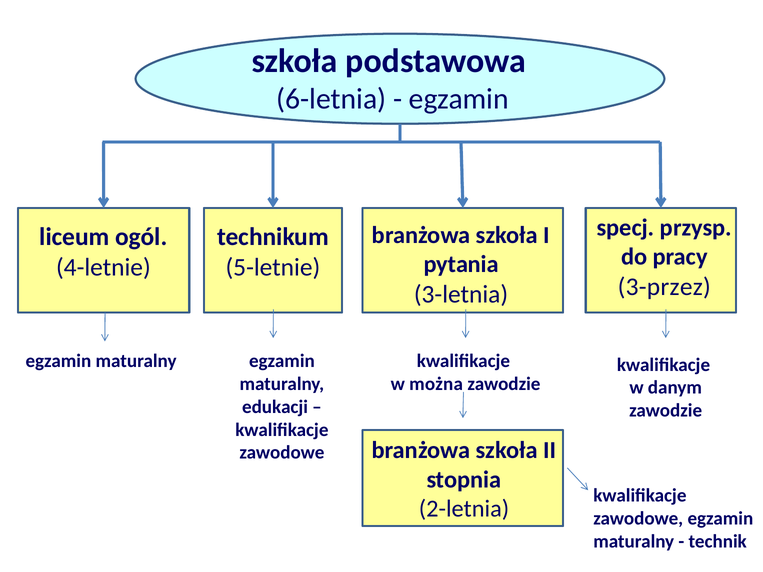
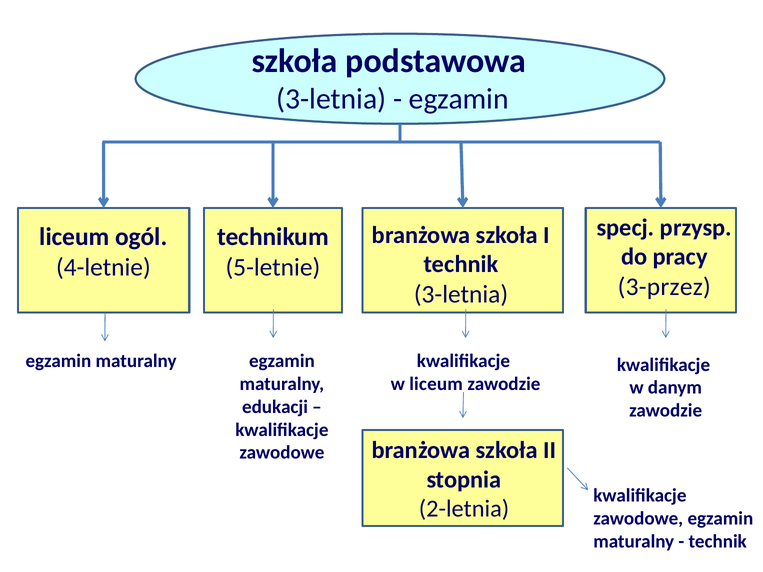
6-letnia: 6-letnia -> 3-letnia (331, 99)
pytania: pytania -> technik (461, 265)
w można: można -> liceum (436, 384)
